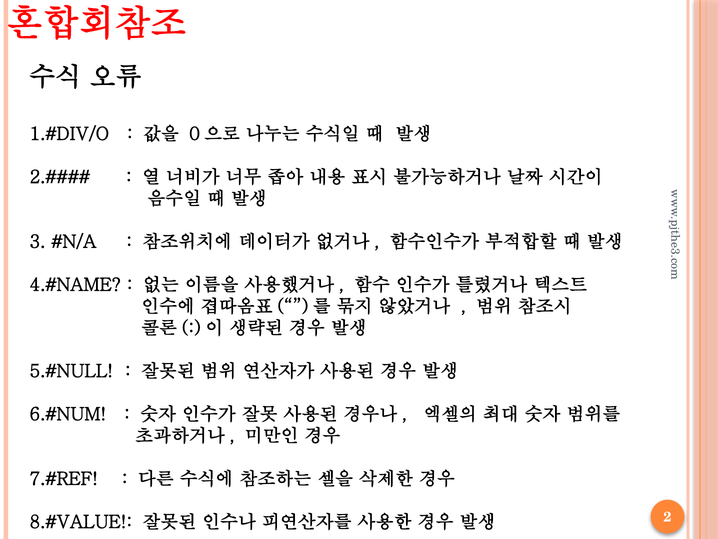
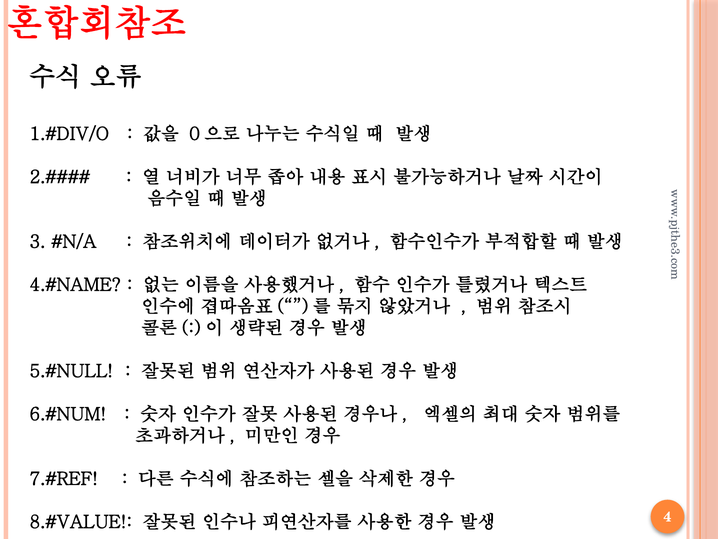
2: 2 -> 4 (668, 517)
